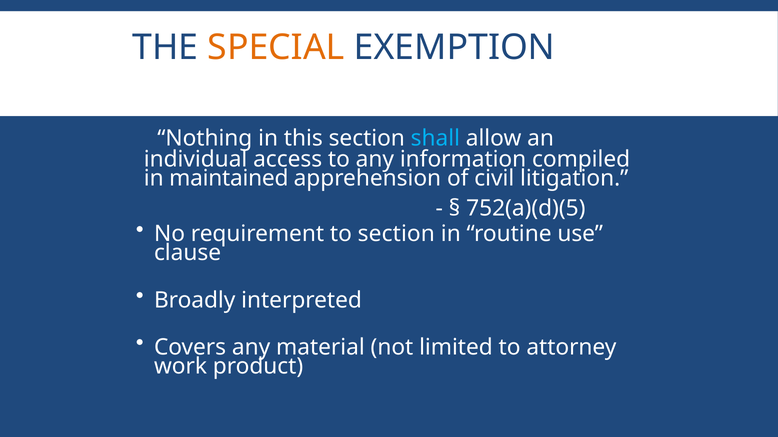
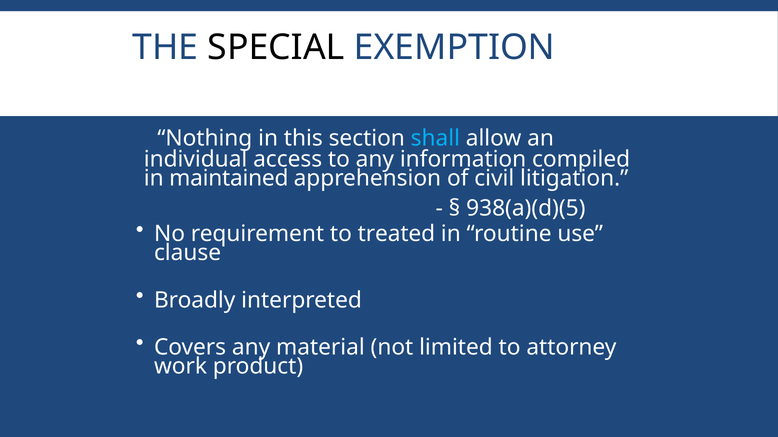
SPECIAL colour: orange -> black (276, 48)
752(a)(d)(5: 752(a)(d)(5 -> 938(a)(d)(5 (526, 209)
to section: section -> treated (396, 234)
